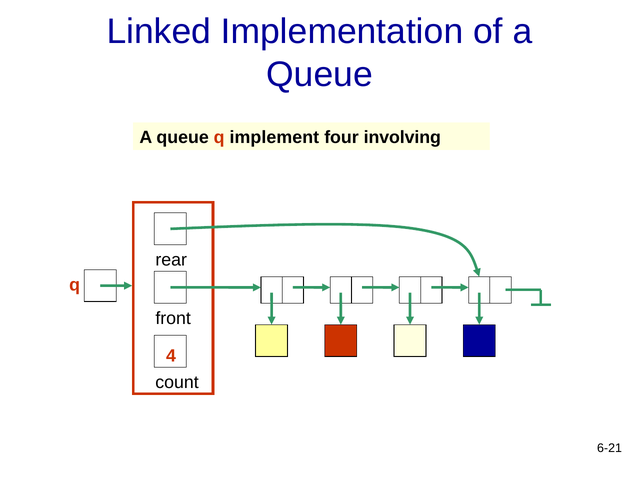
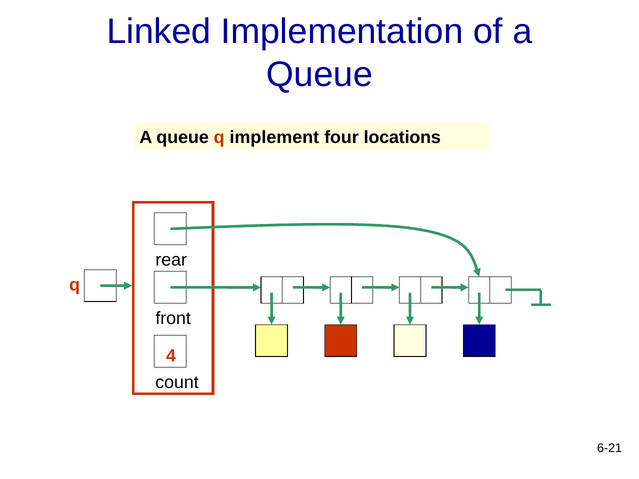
involving: involving -> locations (402, 138)
